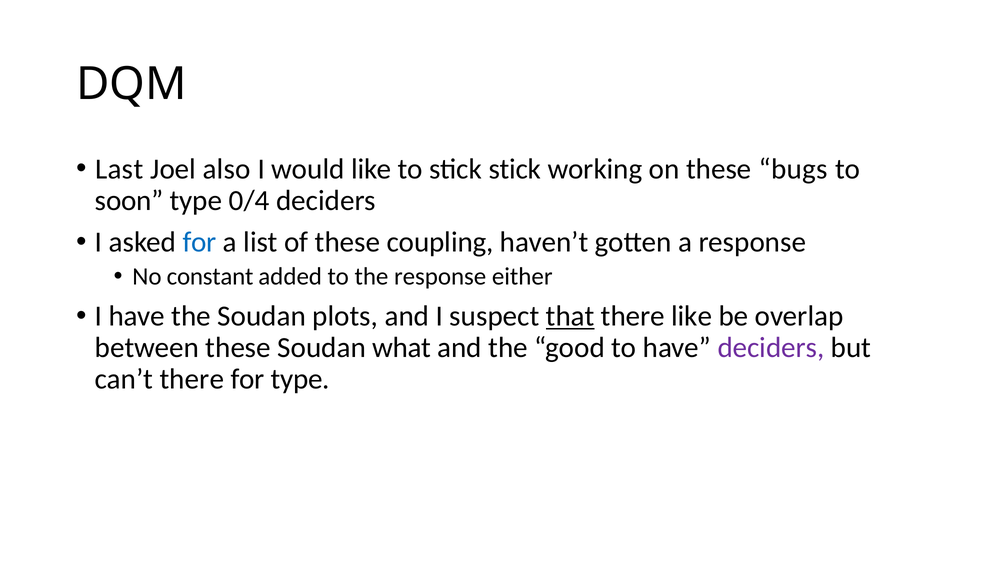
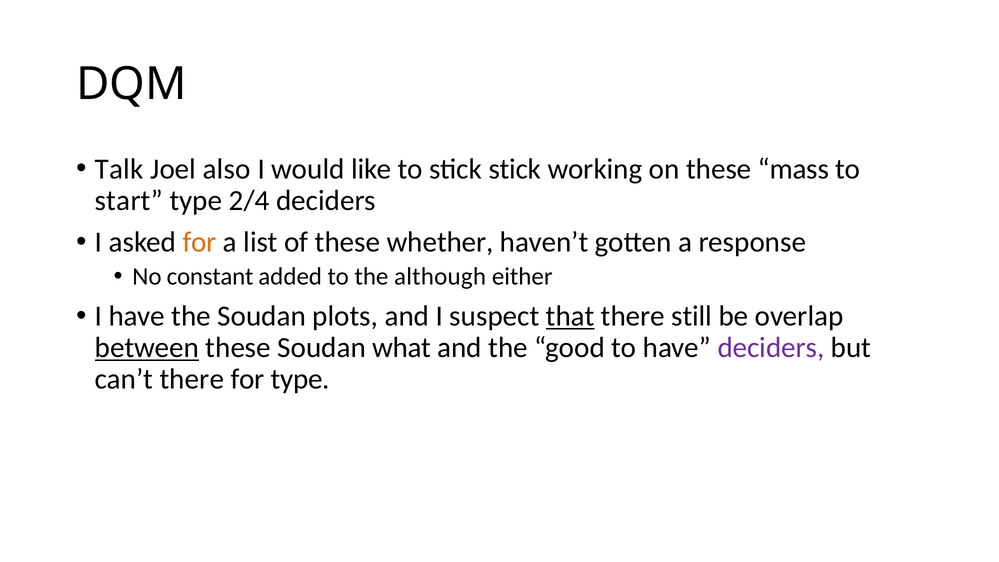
Last: Last -> Talk (119, 169)
bugs: bugs -> mass (793, 169)
soon: soon -> start (129, 200)
0/4: 0/4 -> 2/4 (249, 200)
for colour: blue -> orange (200, 242)
coupling: coupling -> whether (440, 242)
the response: response -> although (440, 277)
there like: like -> still (692, 316)
between underline: none -> present (147, 348)
